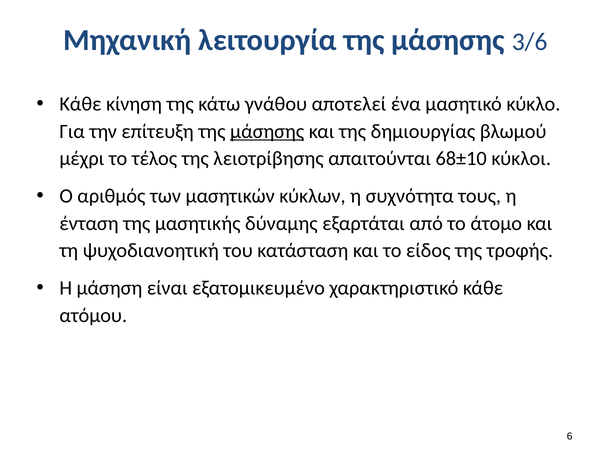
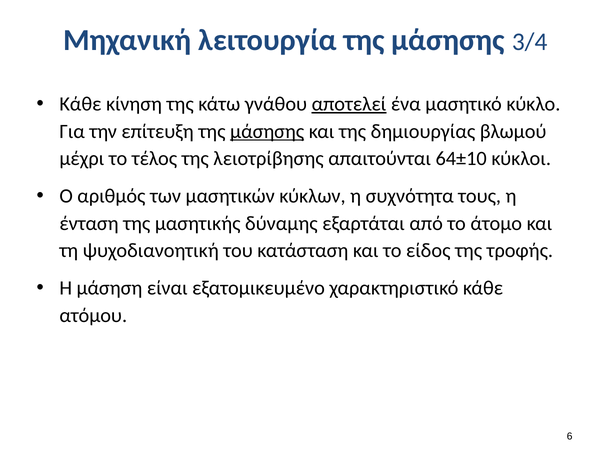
3/6: 3/6 -> 3/4 (530, 42)
αποτελεί underline: none -> present (349, 104)
68±10: 68±10 -> 64±10 (461, 159)
